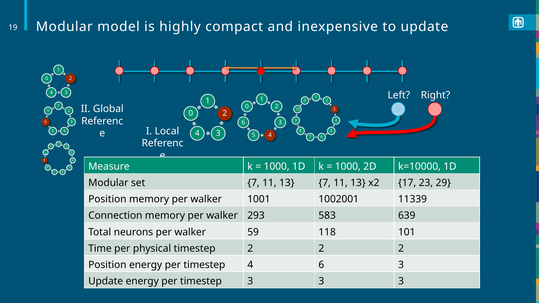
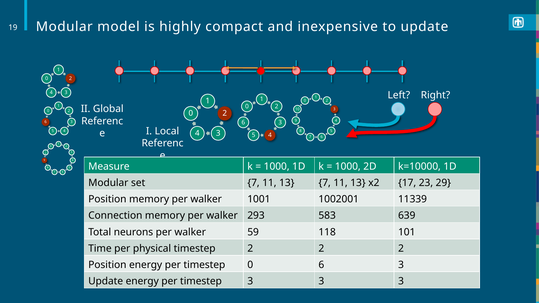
timestep 4: 4 -> 0 (250, 265)
